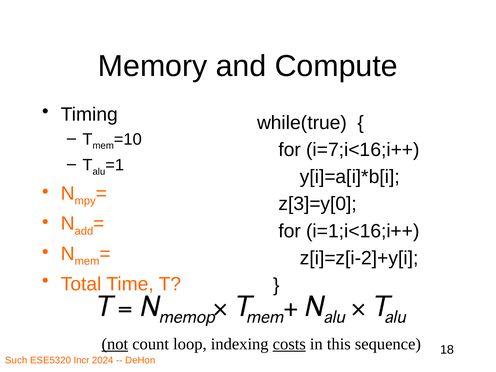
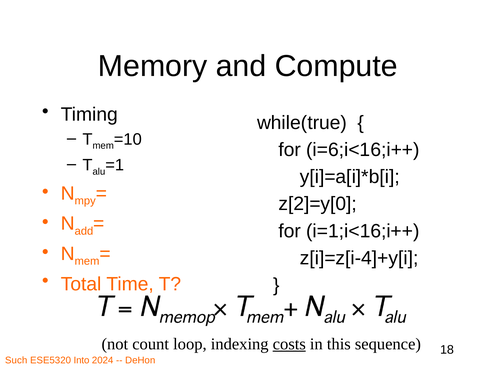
i=7;i<16;i++: i=7;i<16;i++ -> i=6;i<16;i++ (363, 150)
z[3]=y[0: z[3]=y[0 -> z[2]=y[0 (318, 204)
z[i]=z[i-2]+y[i: z[i]=z[i-2]+y[i -> z[i]=z[i-4]+y[i (359, 258)
not underline: present -> none (115, 344)
Incr: Incr -> Into (81, 360)
